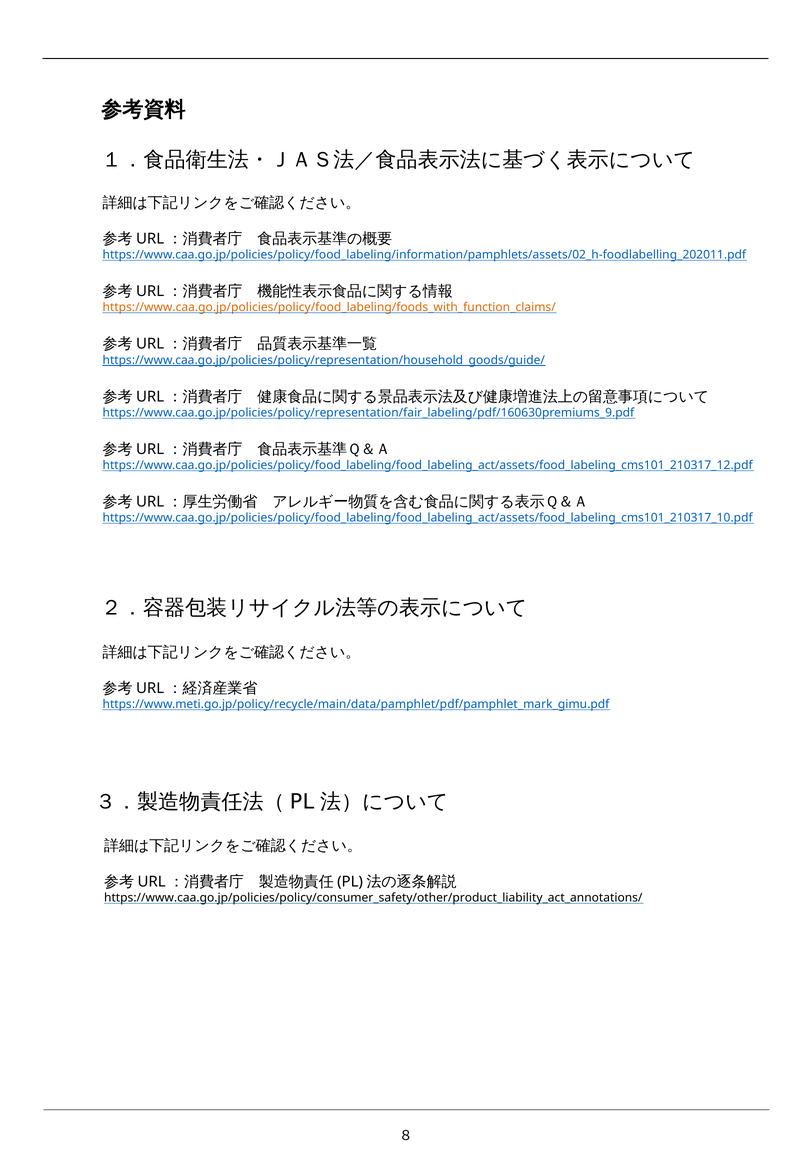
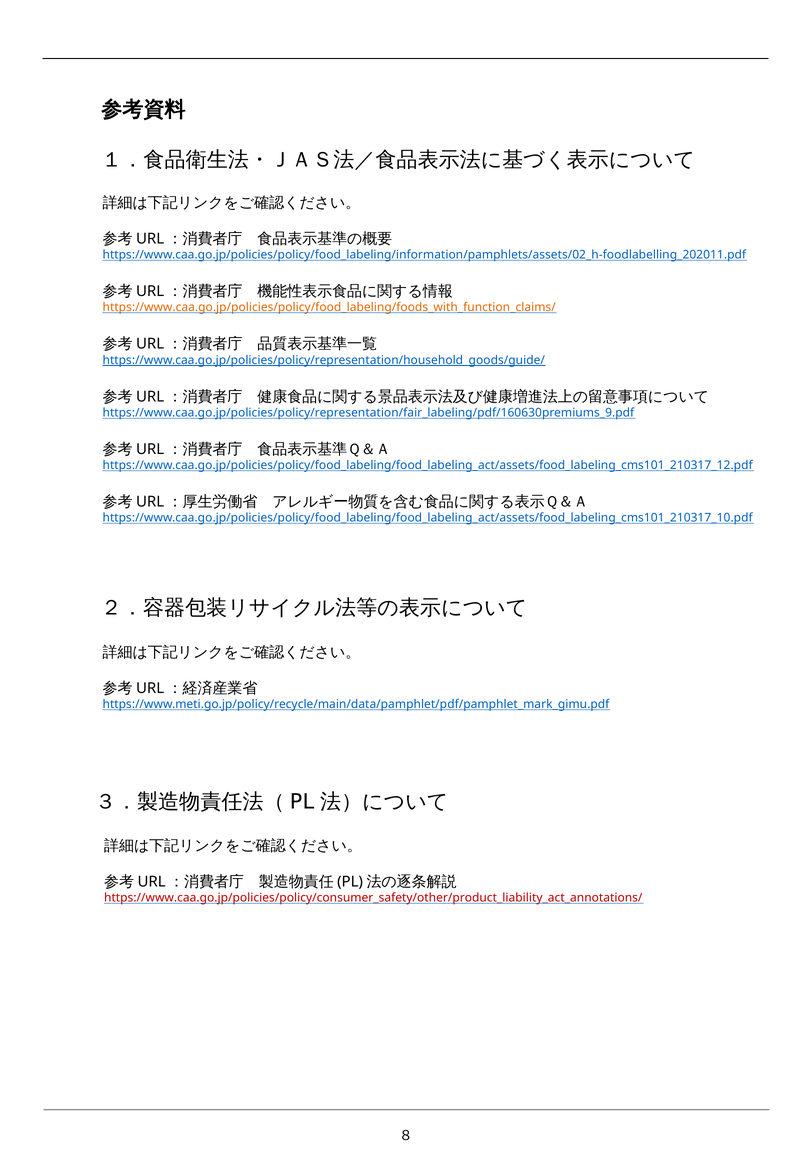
https://www.caa.go.jp/policies/policy/consumer_safety/other/product_liability_act_annotations/ colour: black -> red (373, 898)
